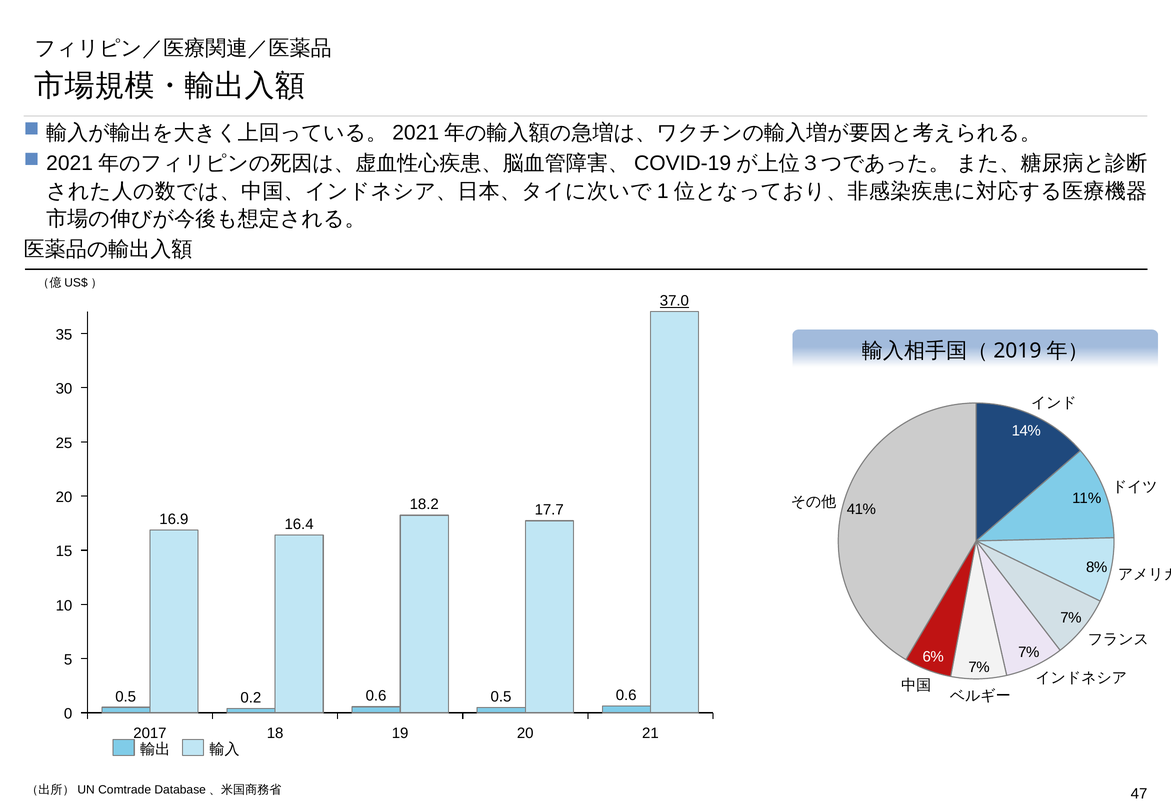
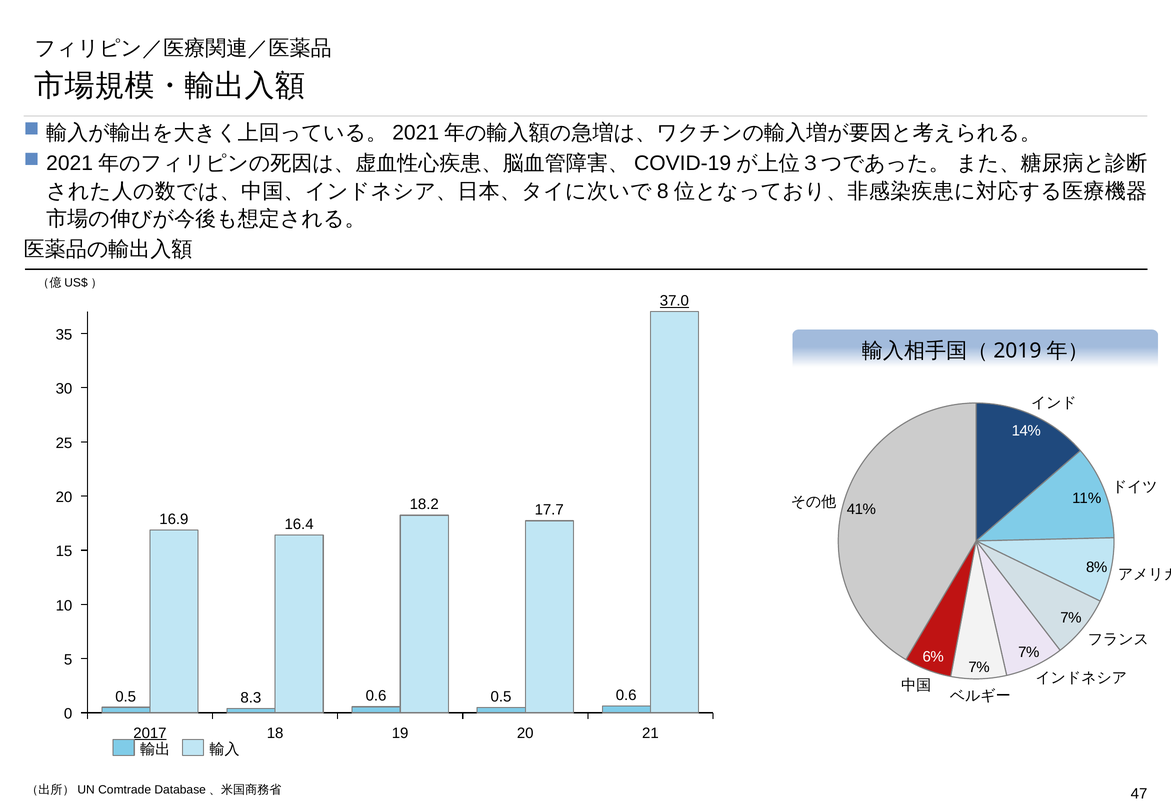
1: 1 -> 8 (663, 191)
0.2: 0.2 -> 8.3 (251, 697)
2017 underline: none -> present (150, 733)
